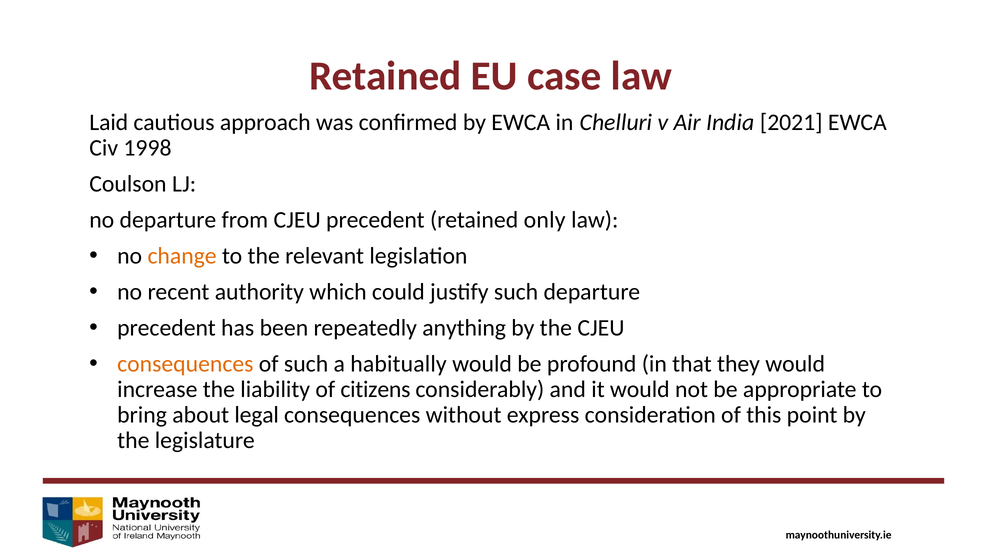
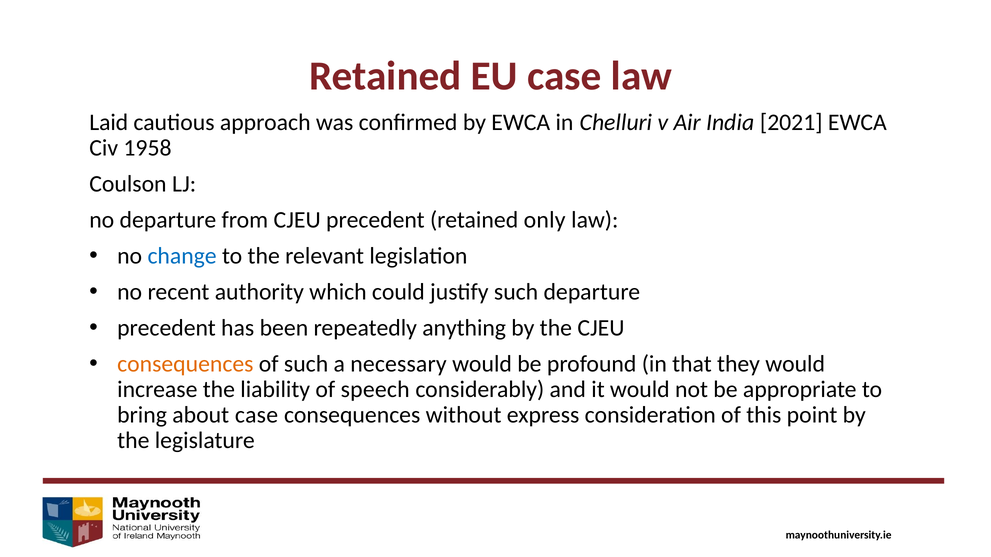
1998: 1998 -> 1958 (148, 148)
change colour: orange -> blue (182, 256)
habitually: habitually -> necessary (398, 364)
citizens: citizens -> speech (375, 390)
about legal: legal -> case (256, 415)
